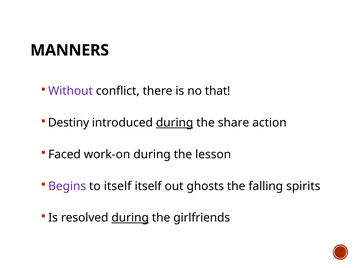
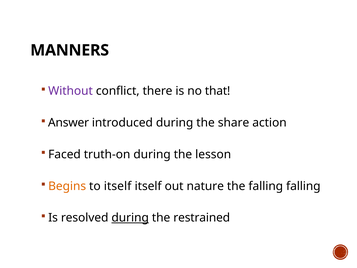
Destiny: Destiny -> Answer (69, 123)
during underline: present -> none (175, 123)
work-on: work-on -> truth-on (107, 154)
Begins colour: purple -> orange (67, 186)
ghosts: ghosts -> nature (205, 186)
falling spirits: spirits -> falling (303, 186)
girlfriends: girlfriends -> restrained (202, 218)
